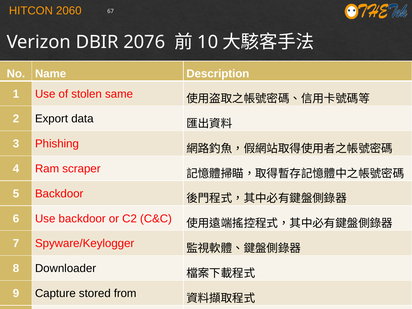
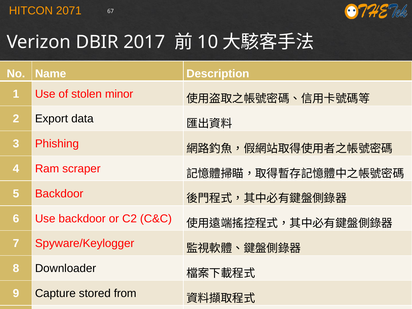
2060: 2060 -> 2071 (69, 11)
2076: 2076 -> 2017 (144, 42)
same: same -> minor (119, 94)
